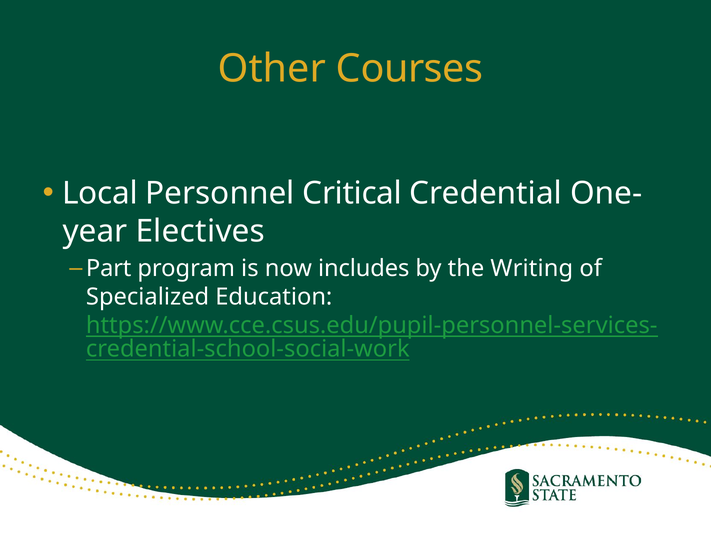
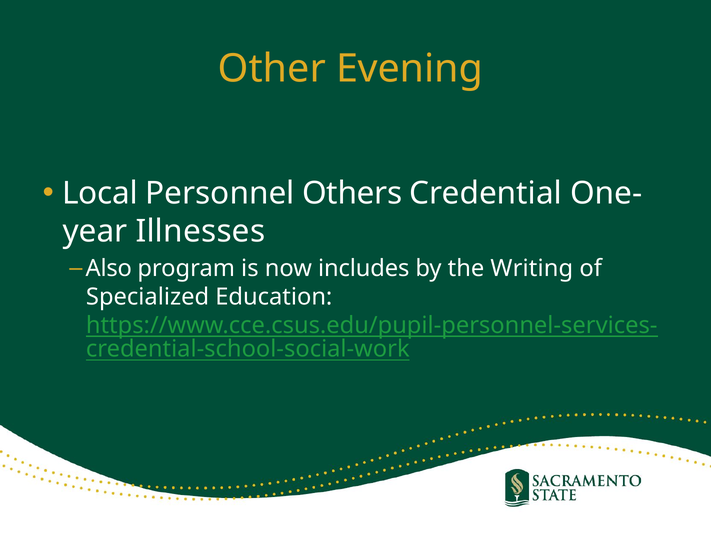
Courses: Courses -> Evening (409, 69)
Critical: Critical -> Others (352, 193)
Electives: Electives -> Illnesses (200, 231)
Part: Part -> Also (109, 269)
